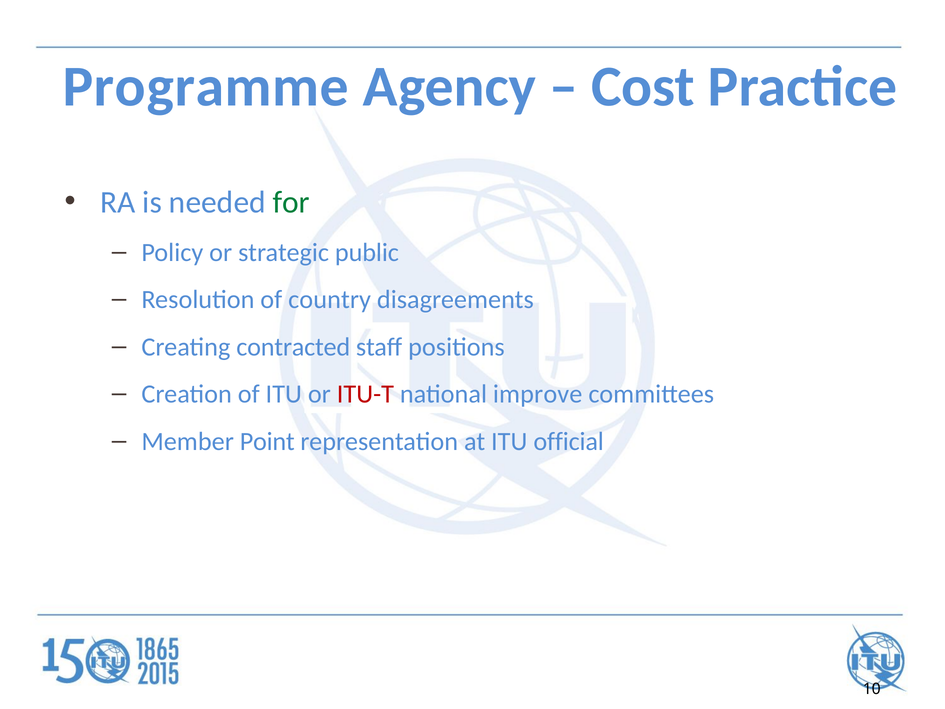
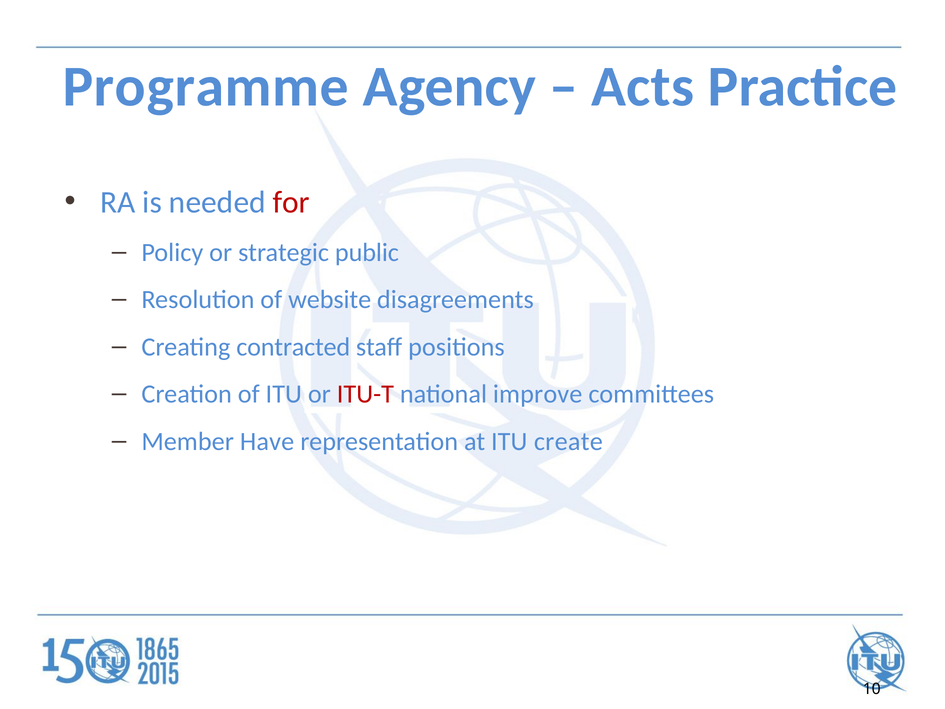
Cost: Cost -> Acts (643, 87)
for colour: green -> red (291, 202)
country: country -> website (330, 299)
Point: Point -> Have (267, 441)
official: official -> create (568, 441)
